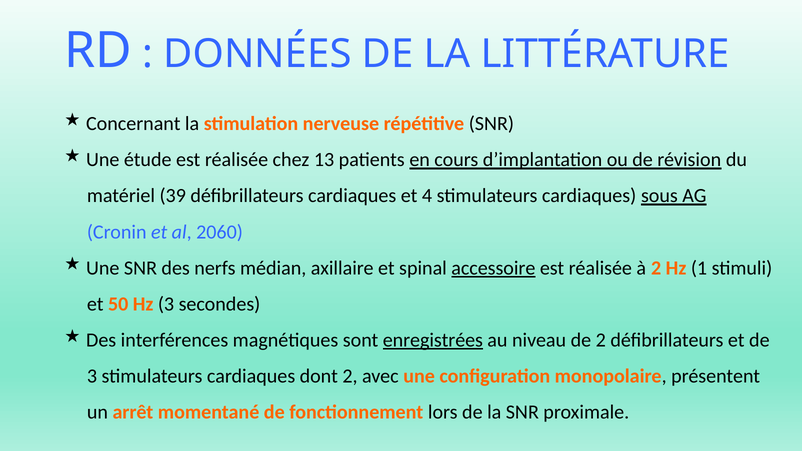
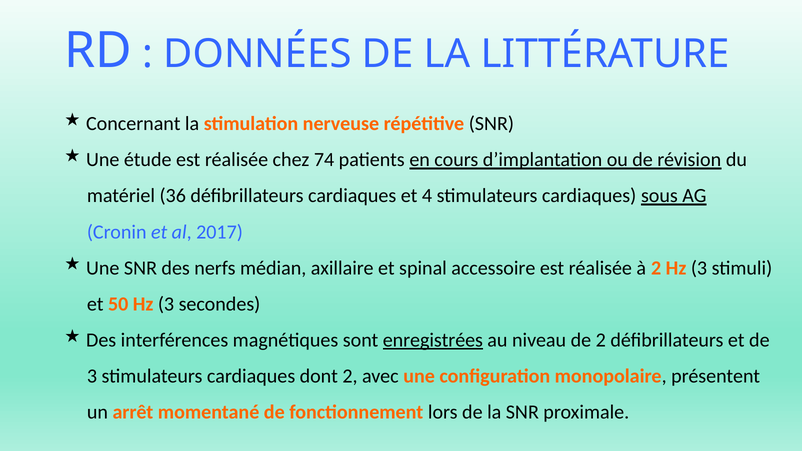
13: 13 -> 74 (324, 160)
39: 39 -> 36 (173, 196)
2060: 2060 -> 2017 (220, 232)
accessoire underline: present -> none (493, 268)
2 Hz 1: 1 -> 3 (699, 268)
